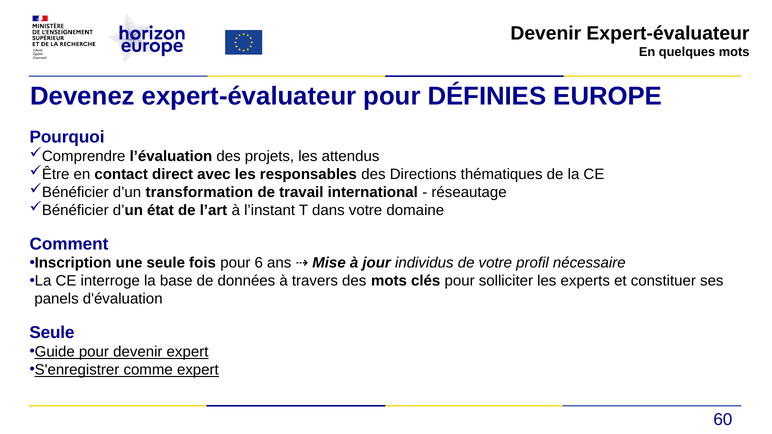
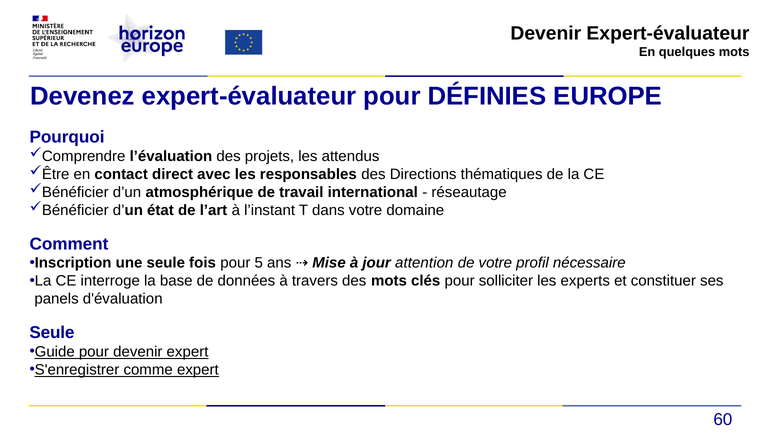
transformation: transformation -> atmosphérique (199, 192)
6: 6 -> 5 (259, 263)
individus: individus -> attention (424, 263)
